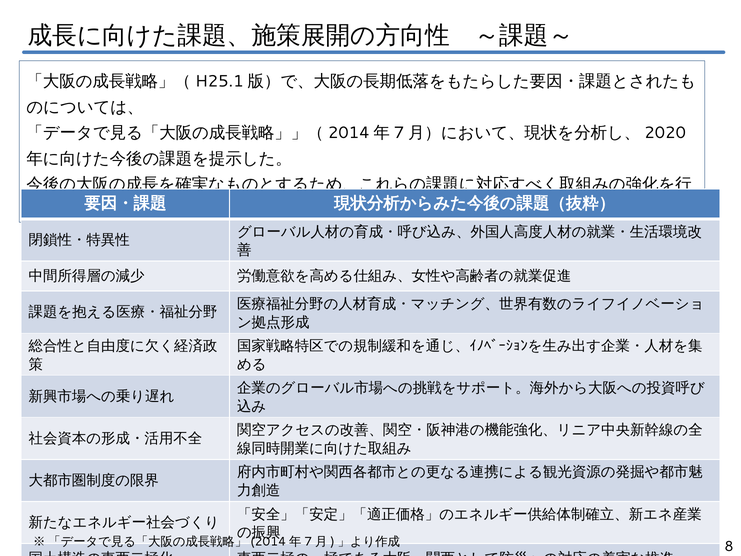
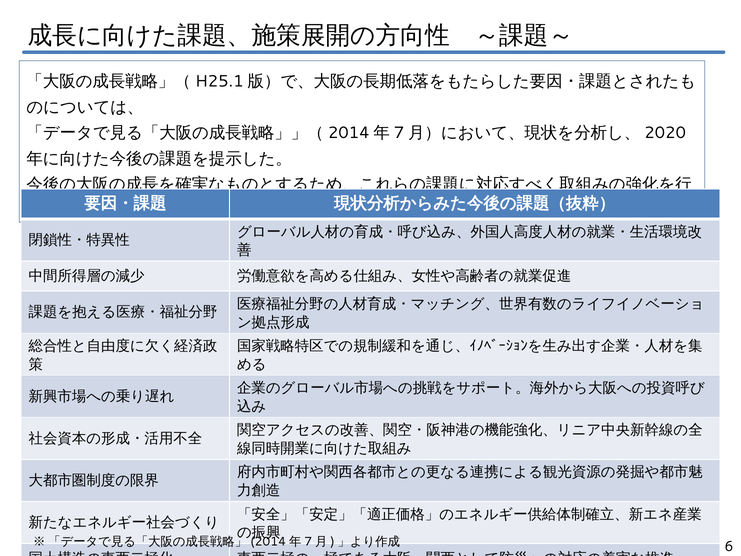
8: 8 -> 6 (729, 546)
